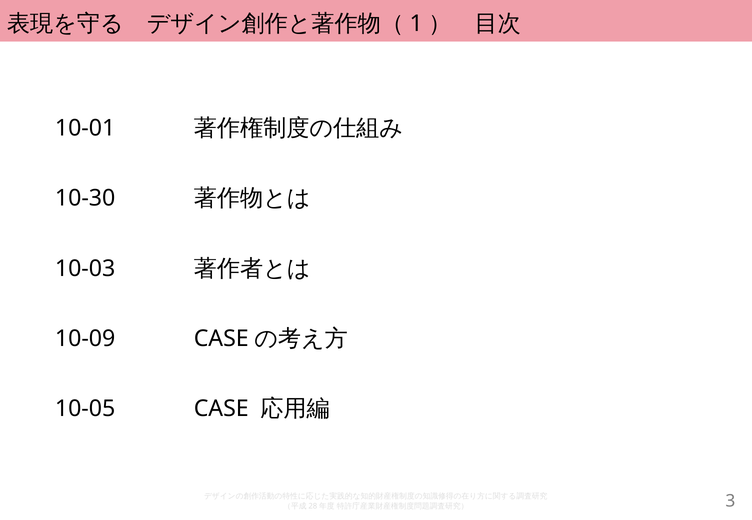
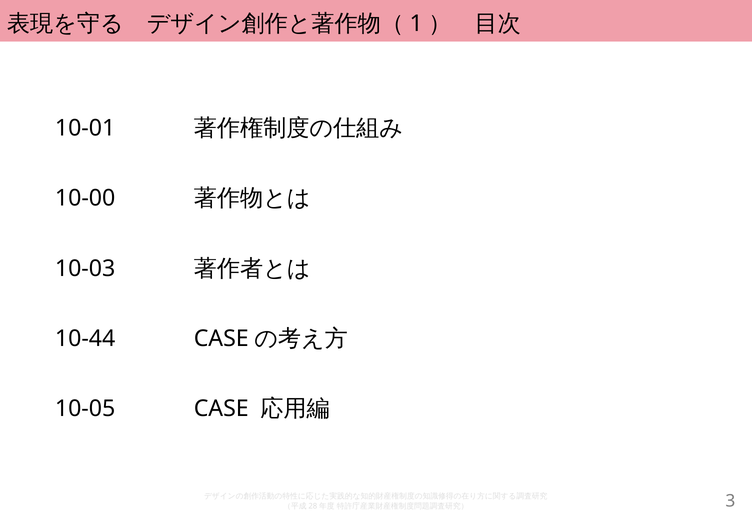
10-30: 10-30 -> 10-00 (85, 198)
10-09: 10-09 -> 10-44 (85, 339)
